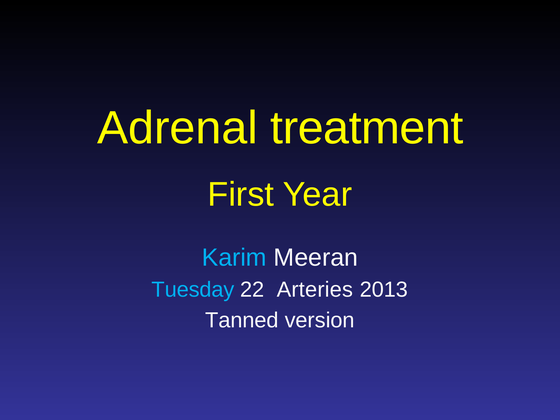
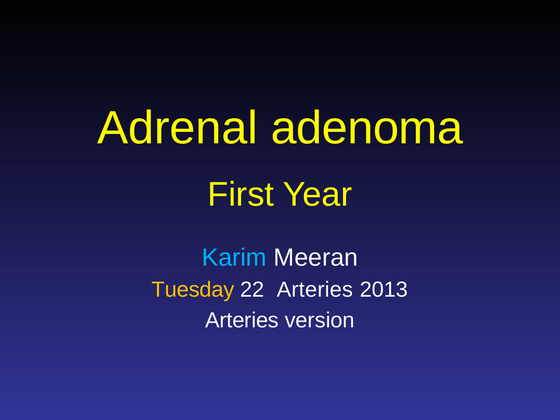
treatment: treatment -> adenoma (367, 128)
Tuesday colour: light blue -> yellow (193, 290)
Tanned: Tanned -> Arteries (242, 320)
